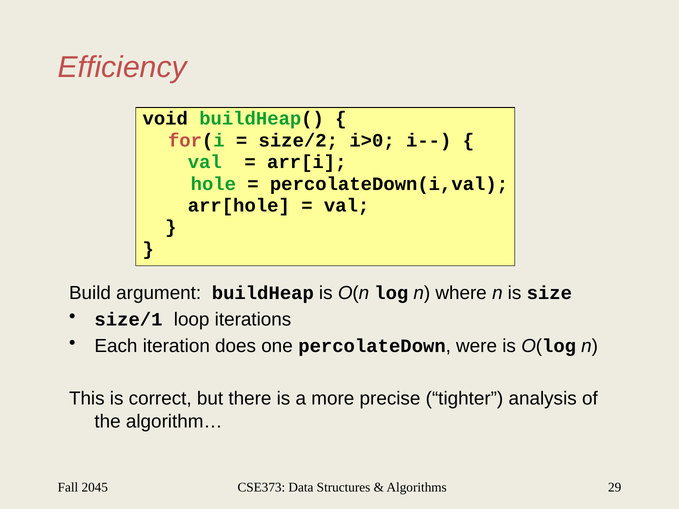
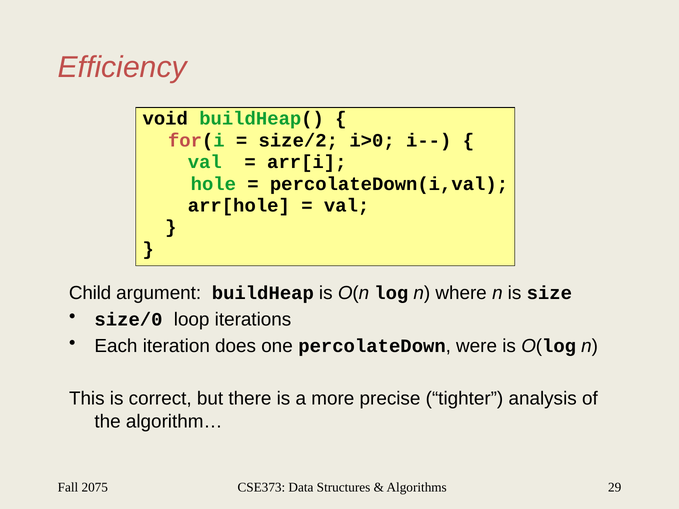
Build: Build -> Child (90, 293)
size/1: size/1 -> size/0 (129, 320)
2045: 2045 -> 2075 (95, 488)
